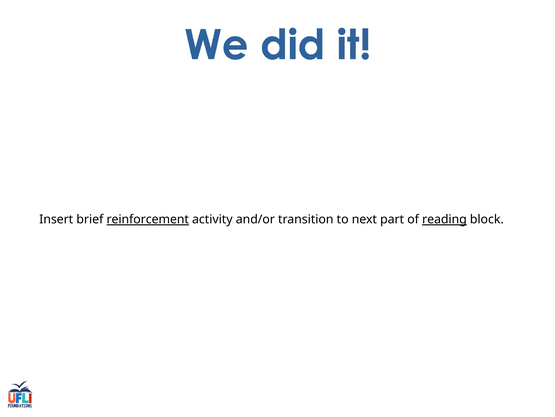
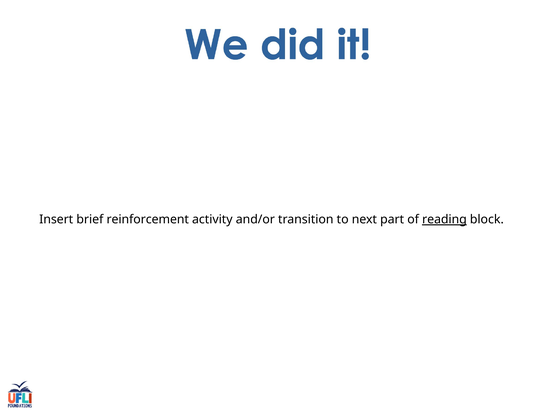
reinforcement underline: present -> none (148, 219)
